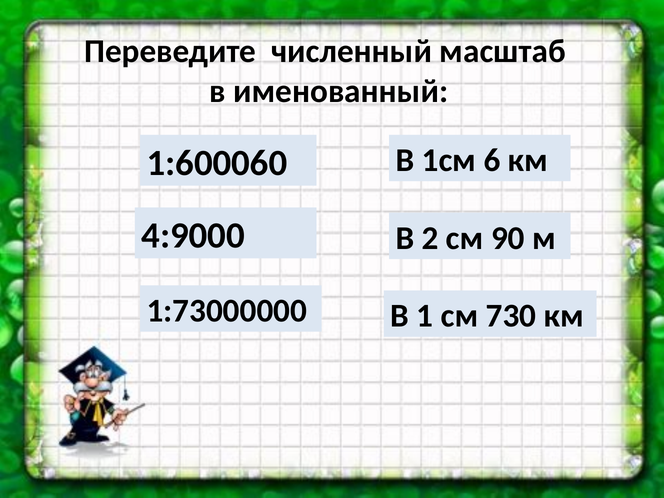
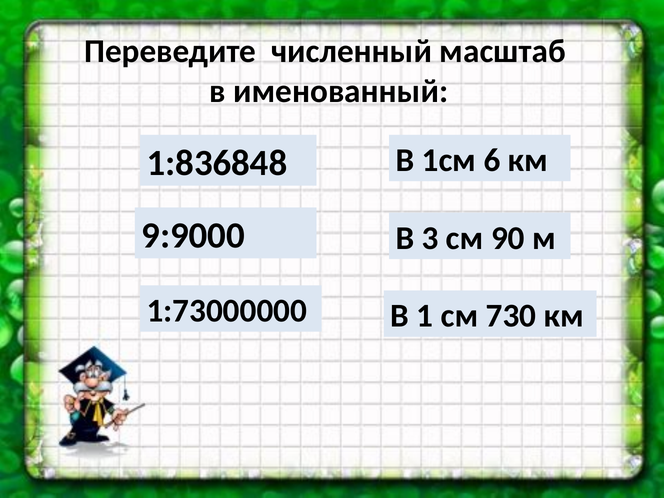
1:600060: 1:600060 -> 1:836848 (217, 163)
4:9000: 4:9000 -> 9:9000 (193, 235)
2: 2 -> 3 (430, 238)
